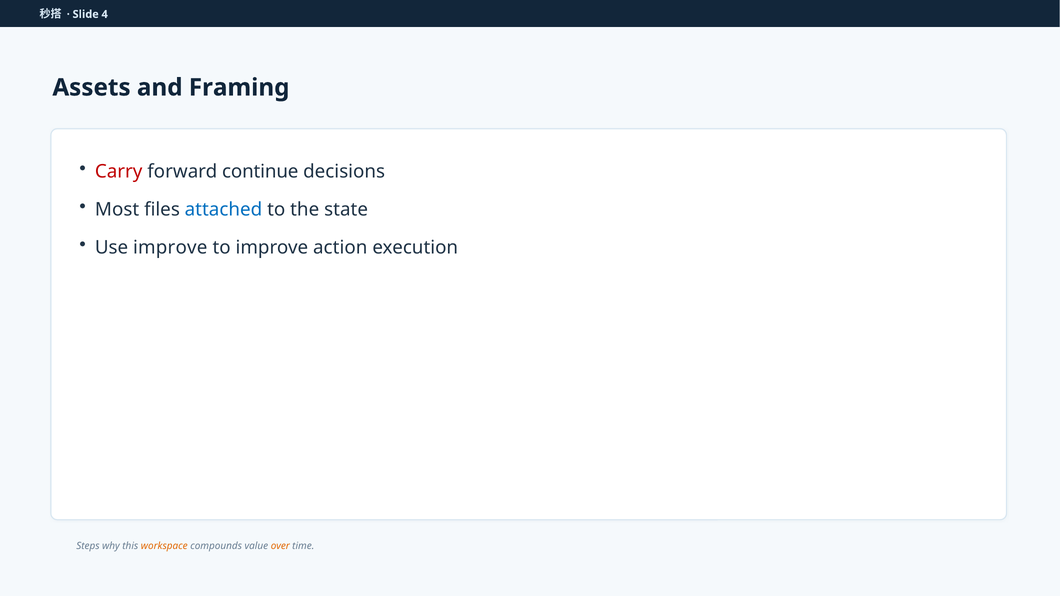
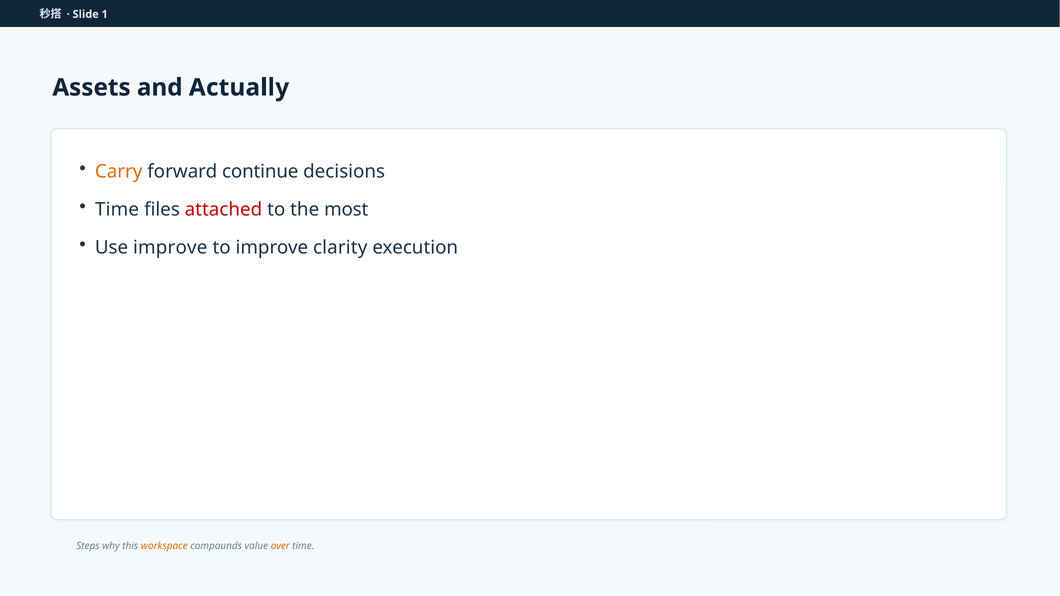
4: 4 -> 1 (105, 14)
Framing: Framing -> Actually (239, 88)
Carry colour: red -> orange (119, 172)
Most: Most -> Time (117, 210)
attached colour: blue -> red (223, 210)
state: state -> most (346, 210)
action: action -> clarity (340, 248)
